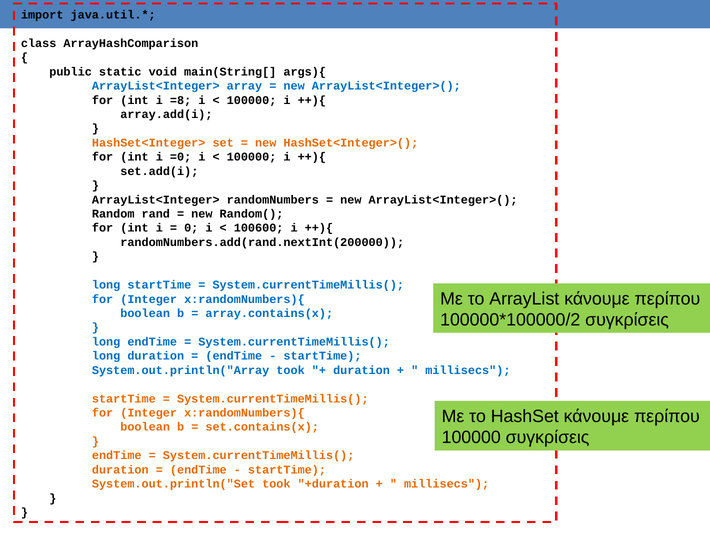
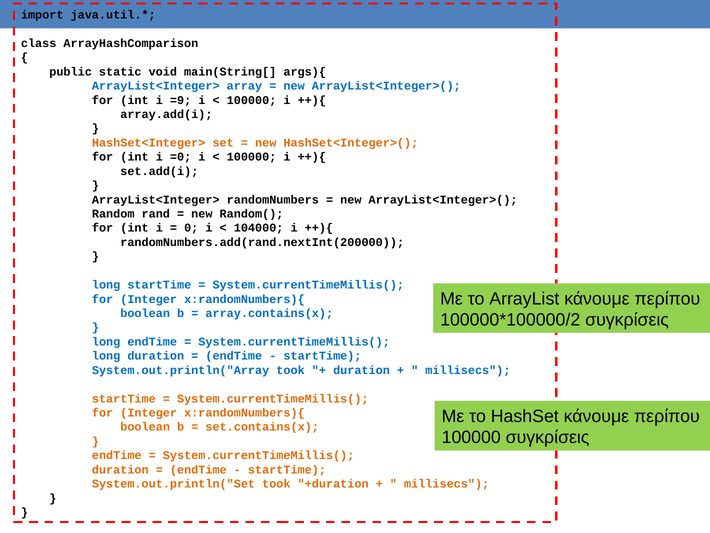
=8: =8 -> =9 (181, 100)
100600: 100600 -> 104000 (259, 228)
